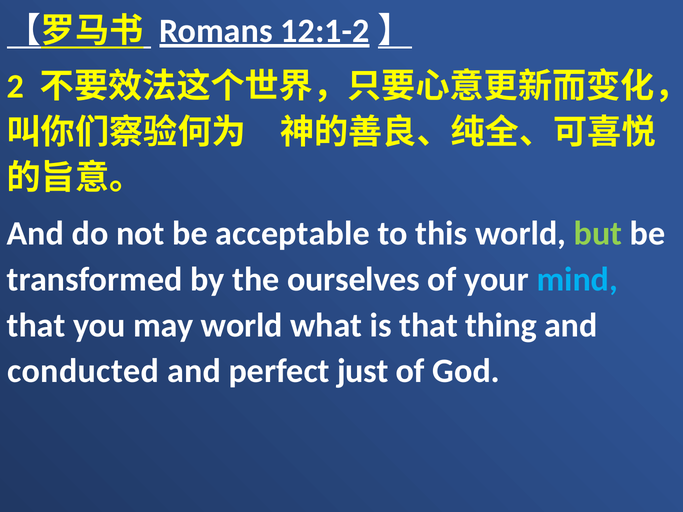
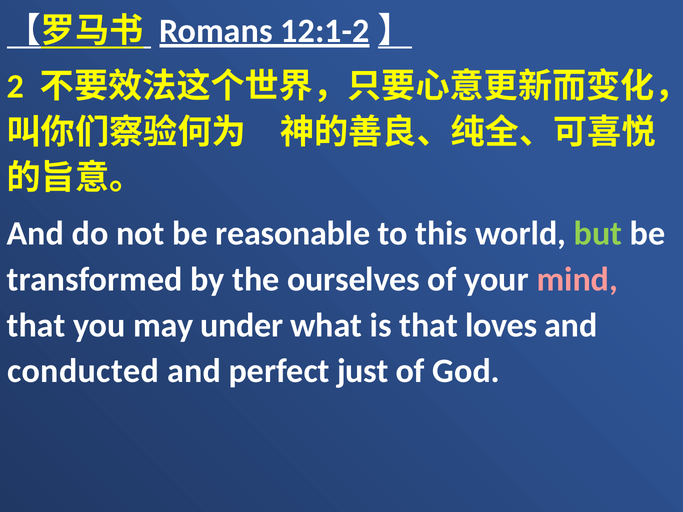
acceptable: acceptable -> reasonable (293, 234)
mind colour: light blue -> pink (577, 280)
may world: world -> under (242, 325)
thing: thing -> loves (501, 325)
